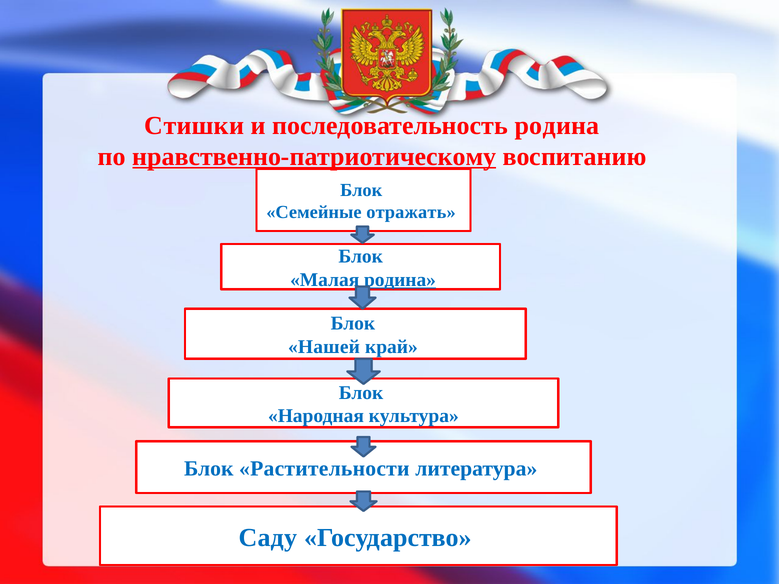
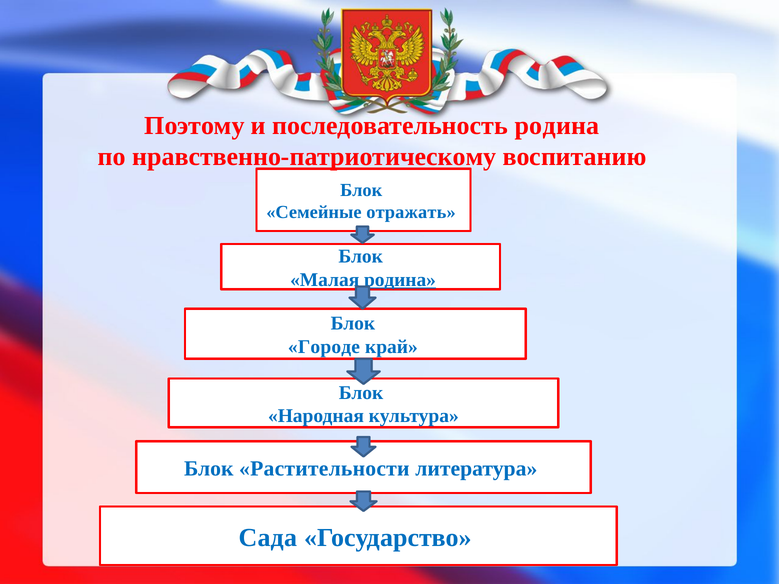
Стишки: Стишки -> Поэтому (195, 126)
нравственно-патриотическому underline: present -> none (314, 157)
Нашей: Нашей -> Городе (324, 347)
Саду: Саду -> Сада (268, 538)
